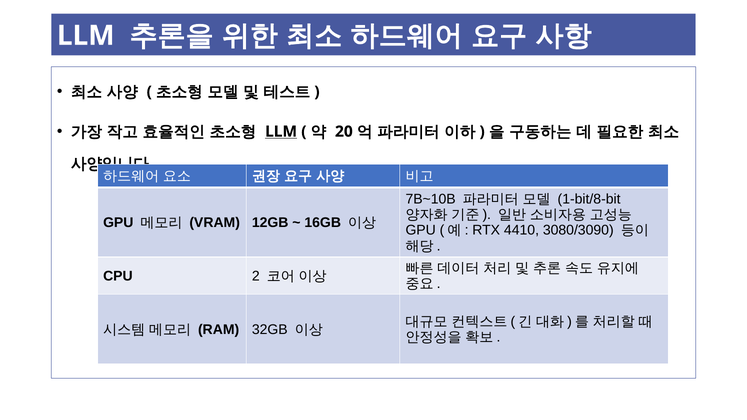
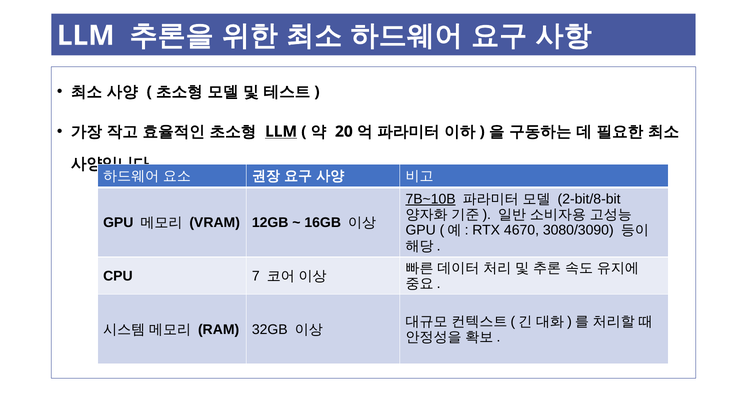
7B~10B underline: none -> present (431, 199)
1-bit/8-bit: 1-bit/8-bit -> 2-bit/8-bit (589, 199)
4410: 4410 -> 4670 (521, 230)
2: 2 -> 7 (256, 276)
